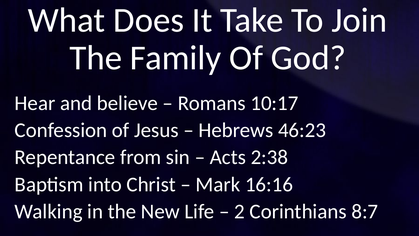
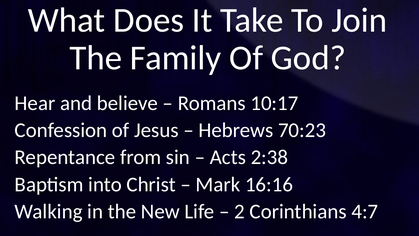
46:23: 46:23 -> 70:23 (302, 130)
8:7: 8:7 -> 4:7 (365, 211)
